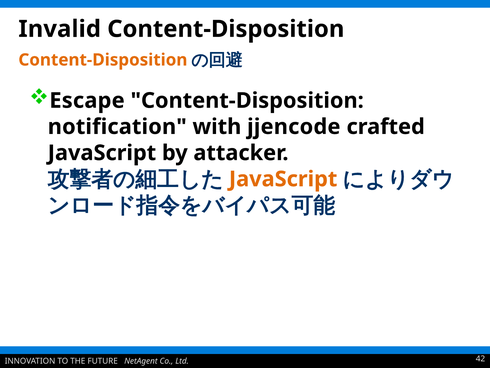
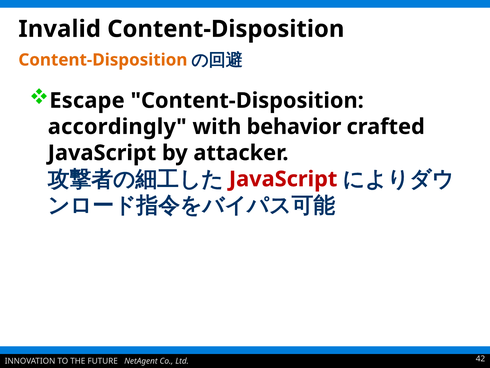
notification: notification -> accordingly (117, 127)
jjencode: jjencode -> behavior (294, 127)
JavaScript colour: orange -> red (283, 179)
